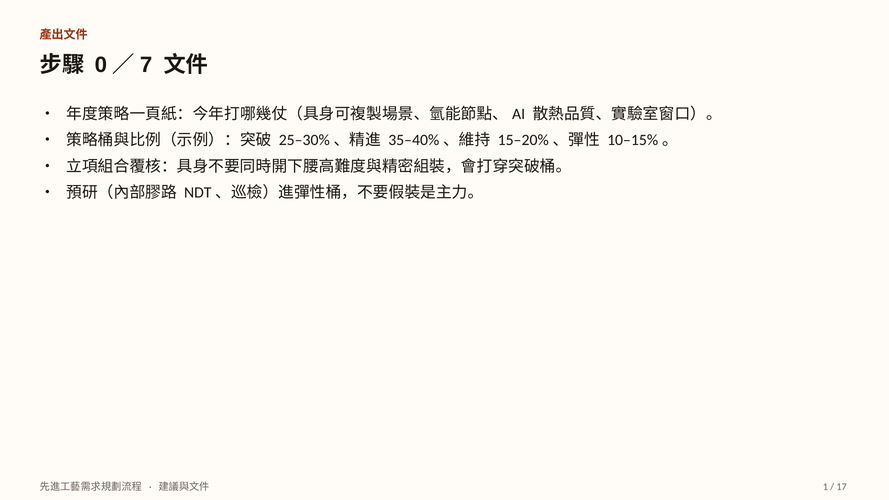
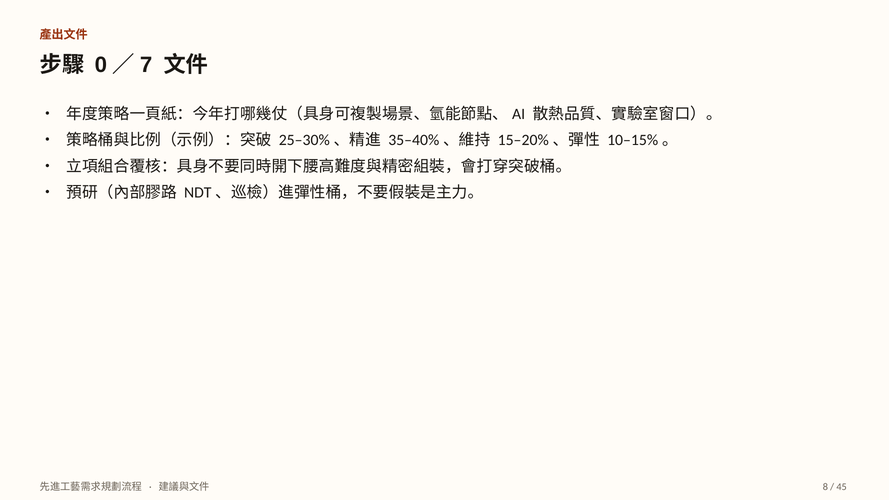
1: 1 -> 8 (825, 487)
17: 17 -> 45 (842, 487)
